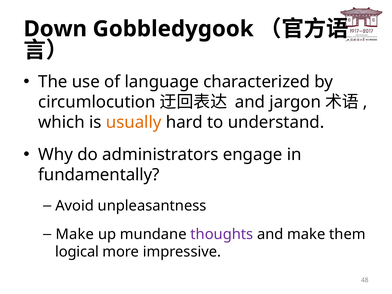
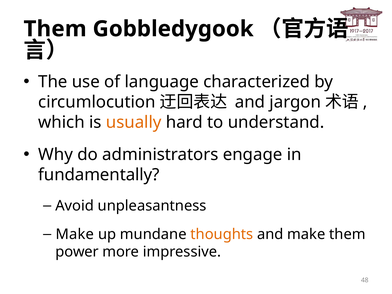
Down: Down -> Them (55, 29)
thoughts colour: purple -> orange (222, 234)
logical: logical -> power (77, 252)
